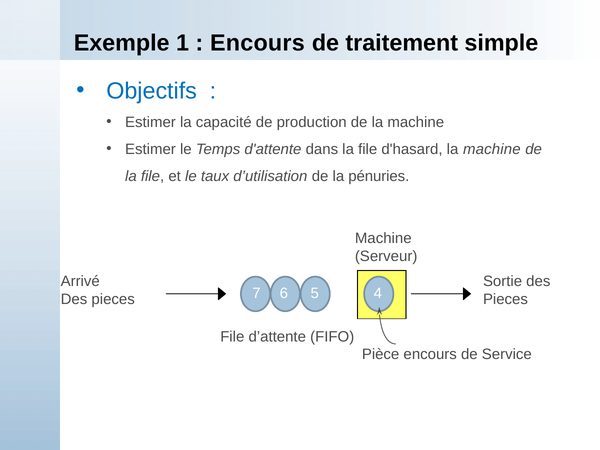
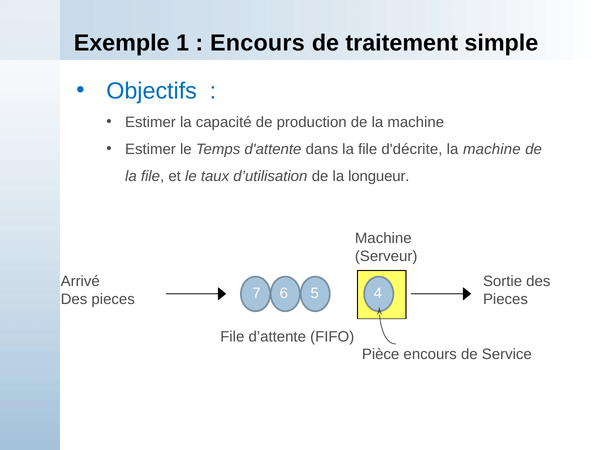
d'hasard: d'hasard -> d'décrite (412, 149)
pénuries: pénuries -> longueur (379, 176)
